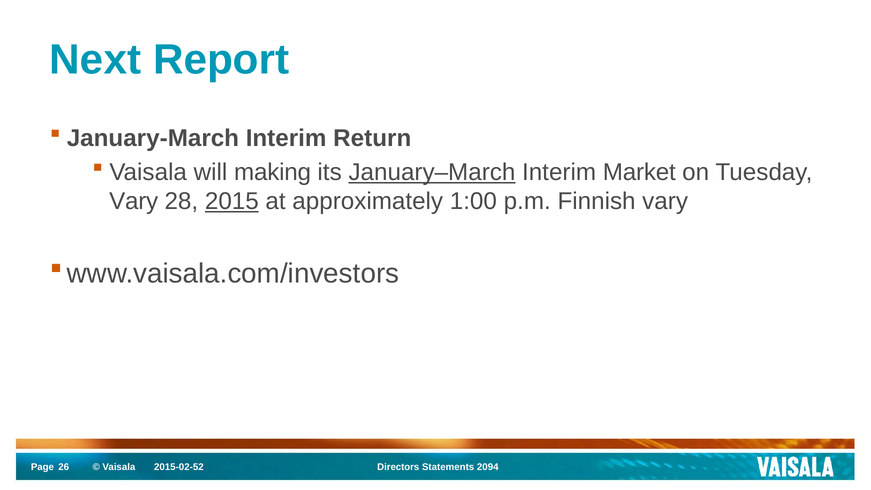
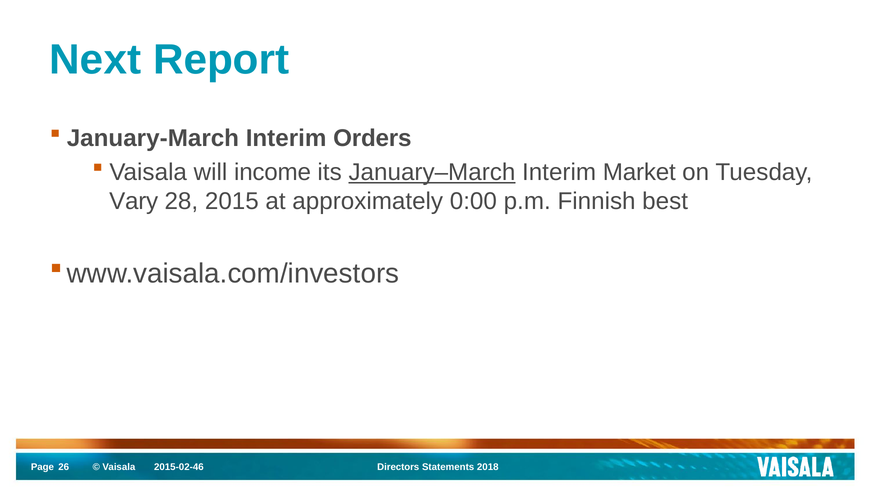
Return: Return -> Orders (372, 138)
making: making -> income (273, 172)
2015 underline: present -> none (232, 201)
1:00: 1:00 -> 0:00 (473, 201)
Finnish vary: vary -> best (665, 201)
2015-02-52: 2015-02-52 -> 2015-02-46 (179, 467)
2094: 2094 -> 2018 (488, 467)
